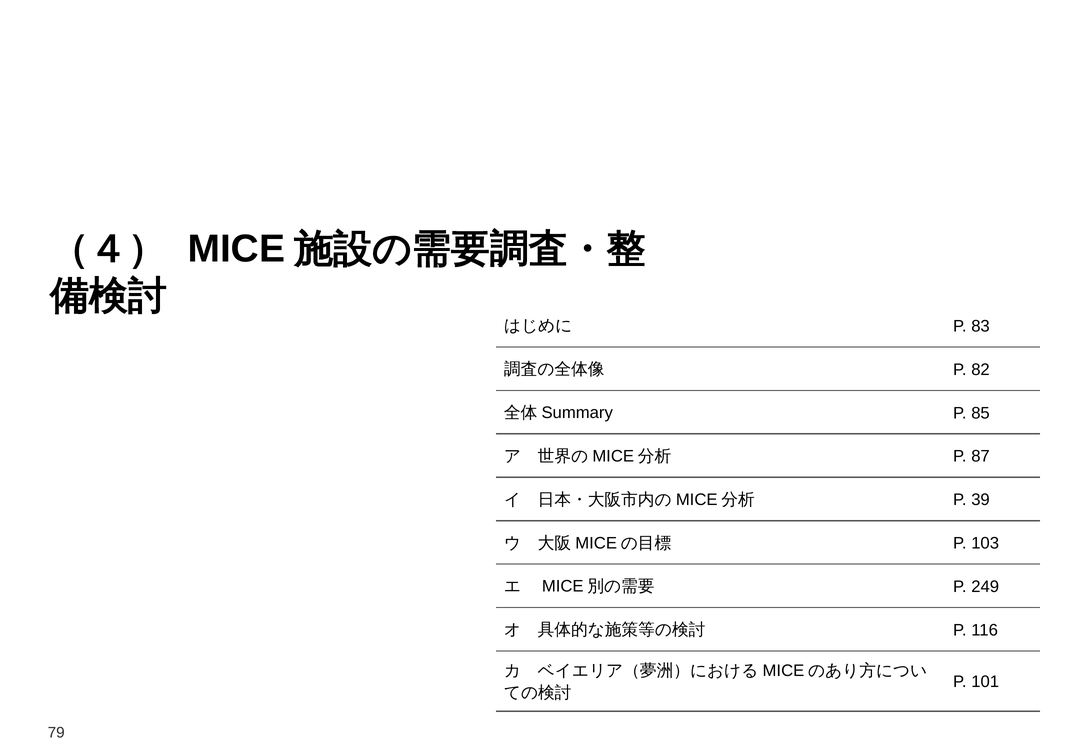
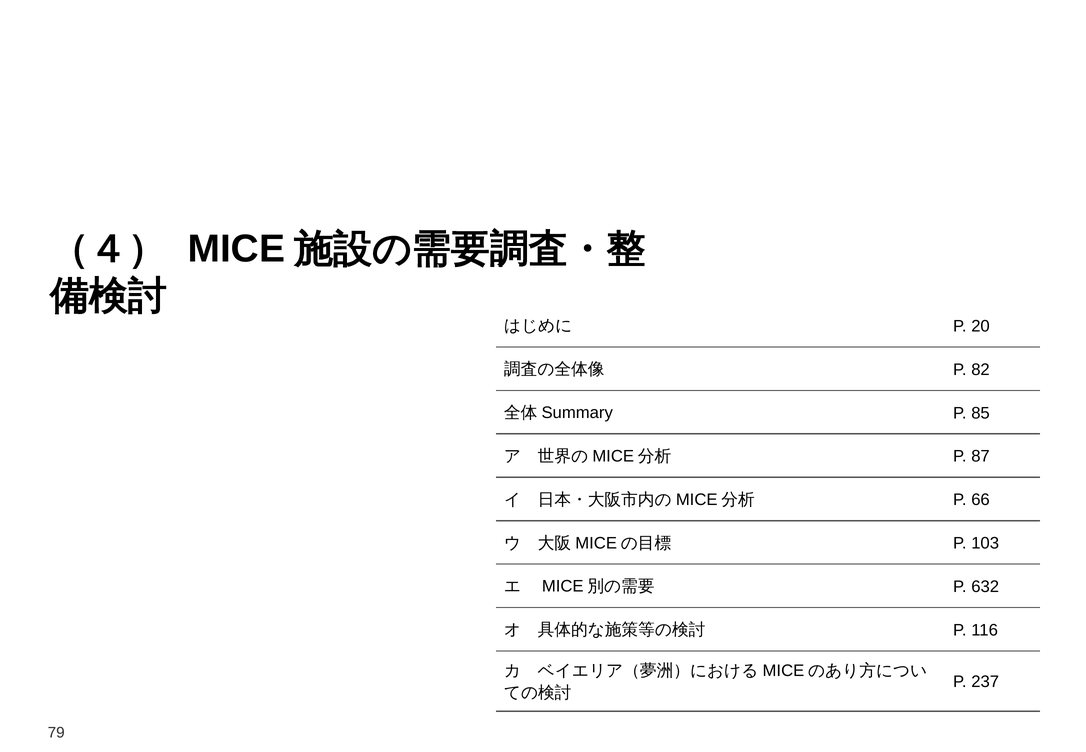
83: 83 -> 20 (981, 326)
39: 39 -> 66 (981, 500)
249: 249 -> 632 (985, 587)
101: 101 -> 237 (985, 682)
